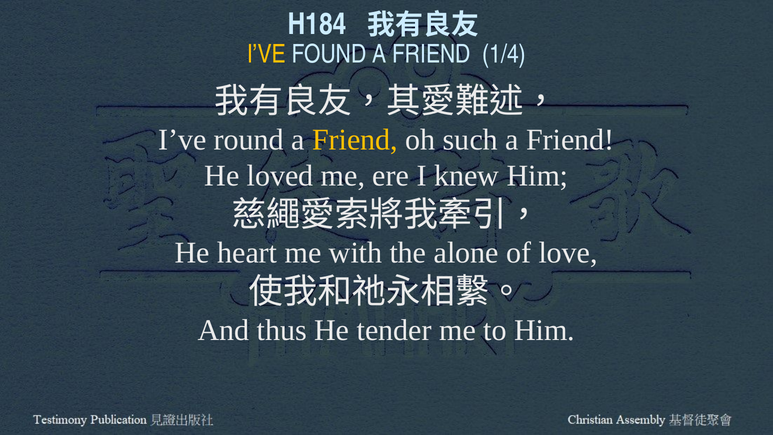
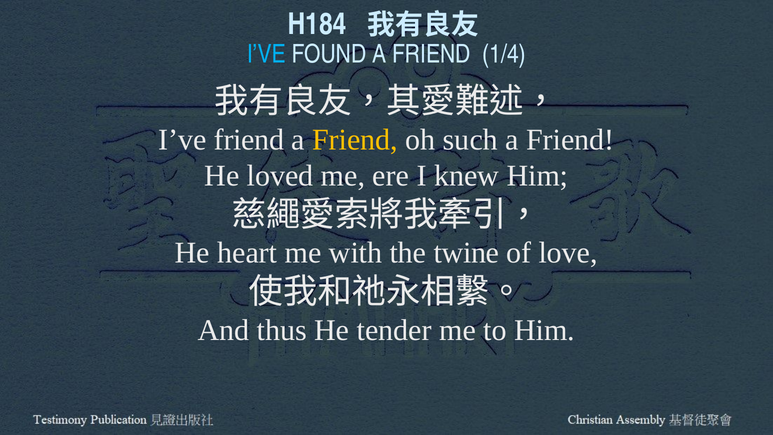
I’VE colour: yellow -> light blue (266, 54)
I’ve round: round -> friend (249, 140)
alone: alone -> twine (466, 253)
